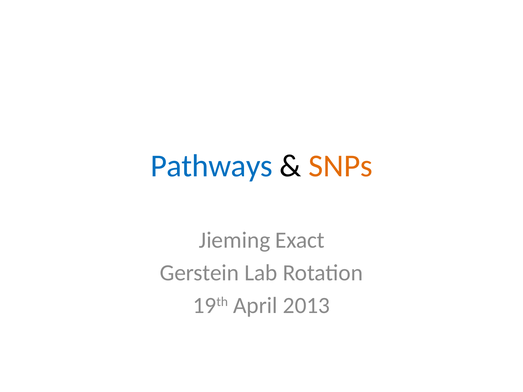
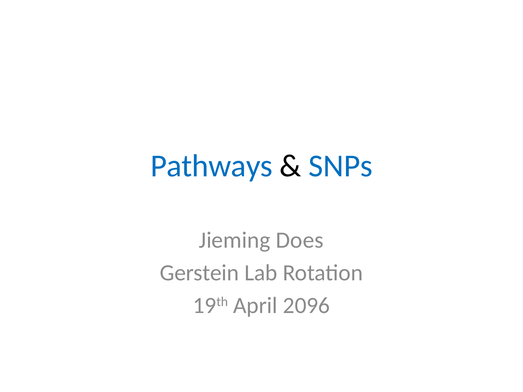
SNPs colour: orange -> blue (341, 166)
Exact: Exact -> Does (300, 240)
2013: 2013 -> 2096 (306, 306)
